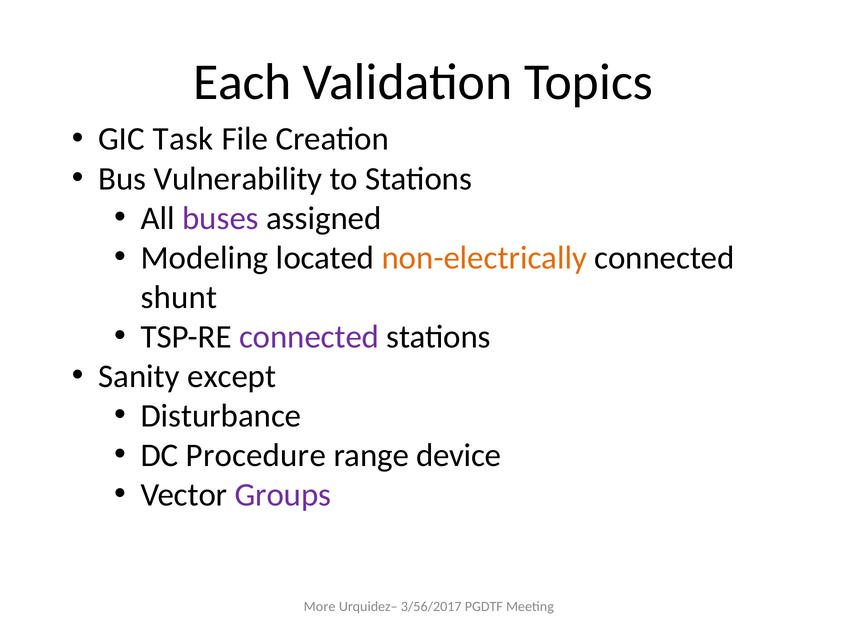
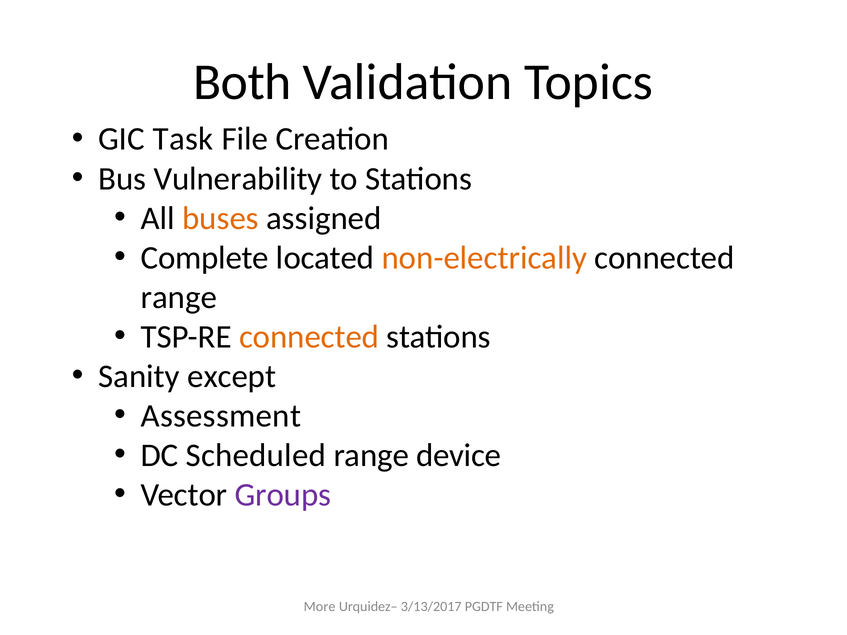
Each: Each -> Both (242, 82)
buses colour: purple -> orange (220, 218)
Modeling: Modeling -> Complete (205, 258)
shunt: shunt -> range (179, 297)
connected colour: purple -> orange (309, 337)
Disturbance: Disturbance -> Assessment (221, 416)
Procedure: Procedure -> Scheduled (256, 456)
3/56/2017: 3/56/2017 -> 3/13/2017 (431, 607)
